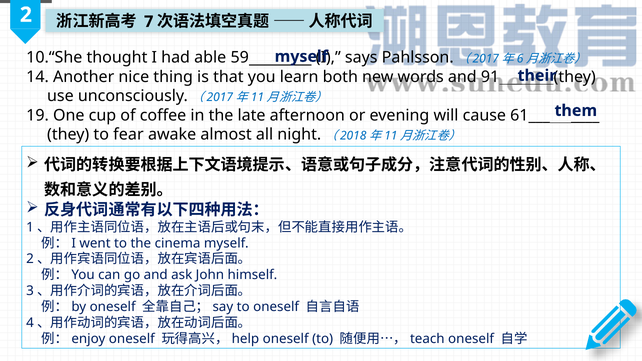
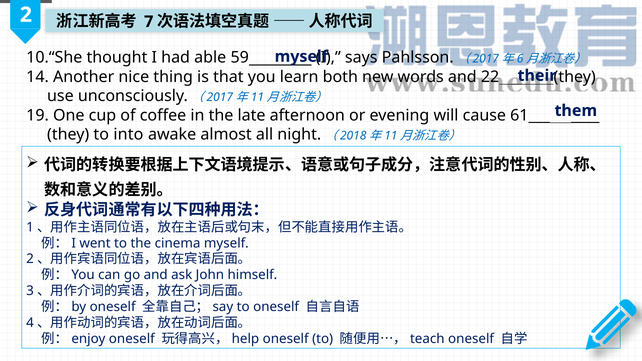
91: 91 -> 22 (490, 77)
fear: fear -> into (128, 135)
